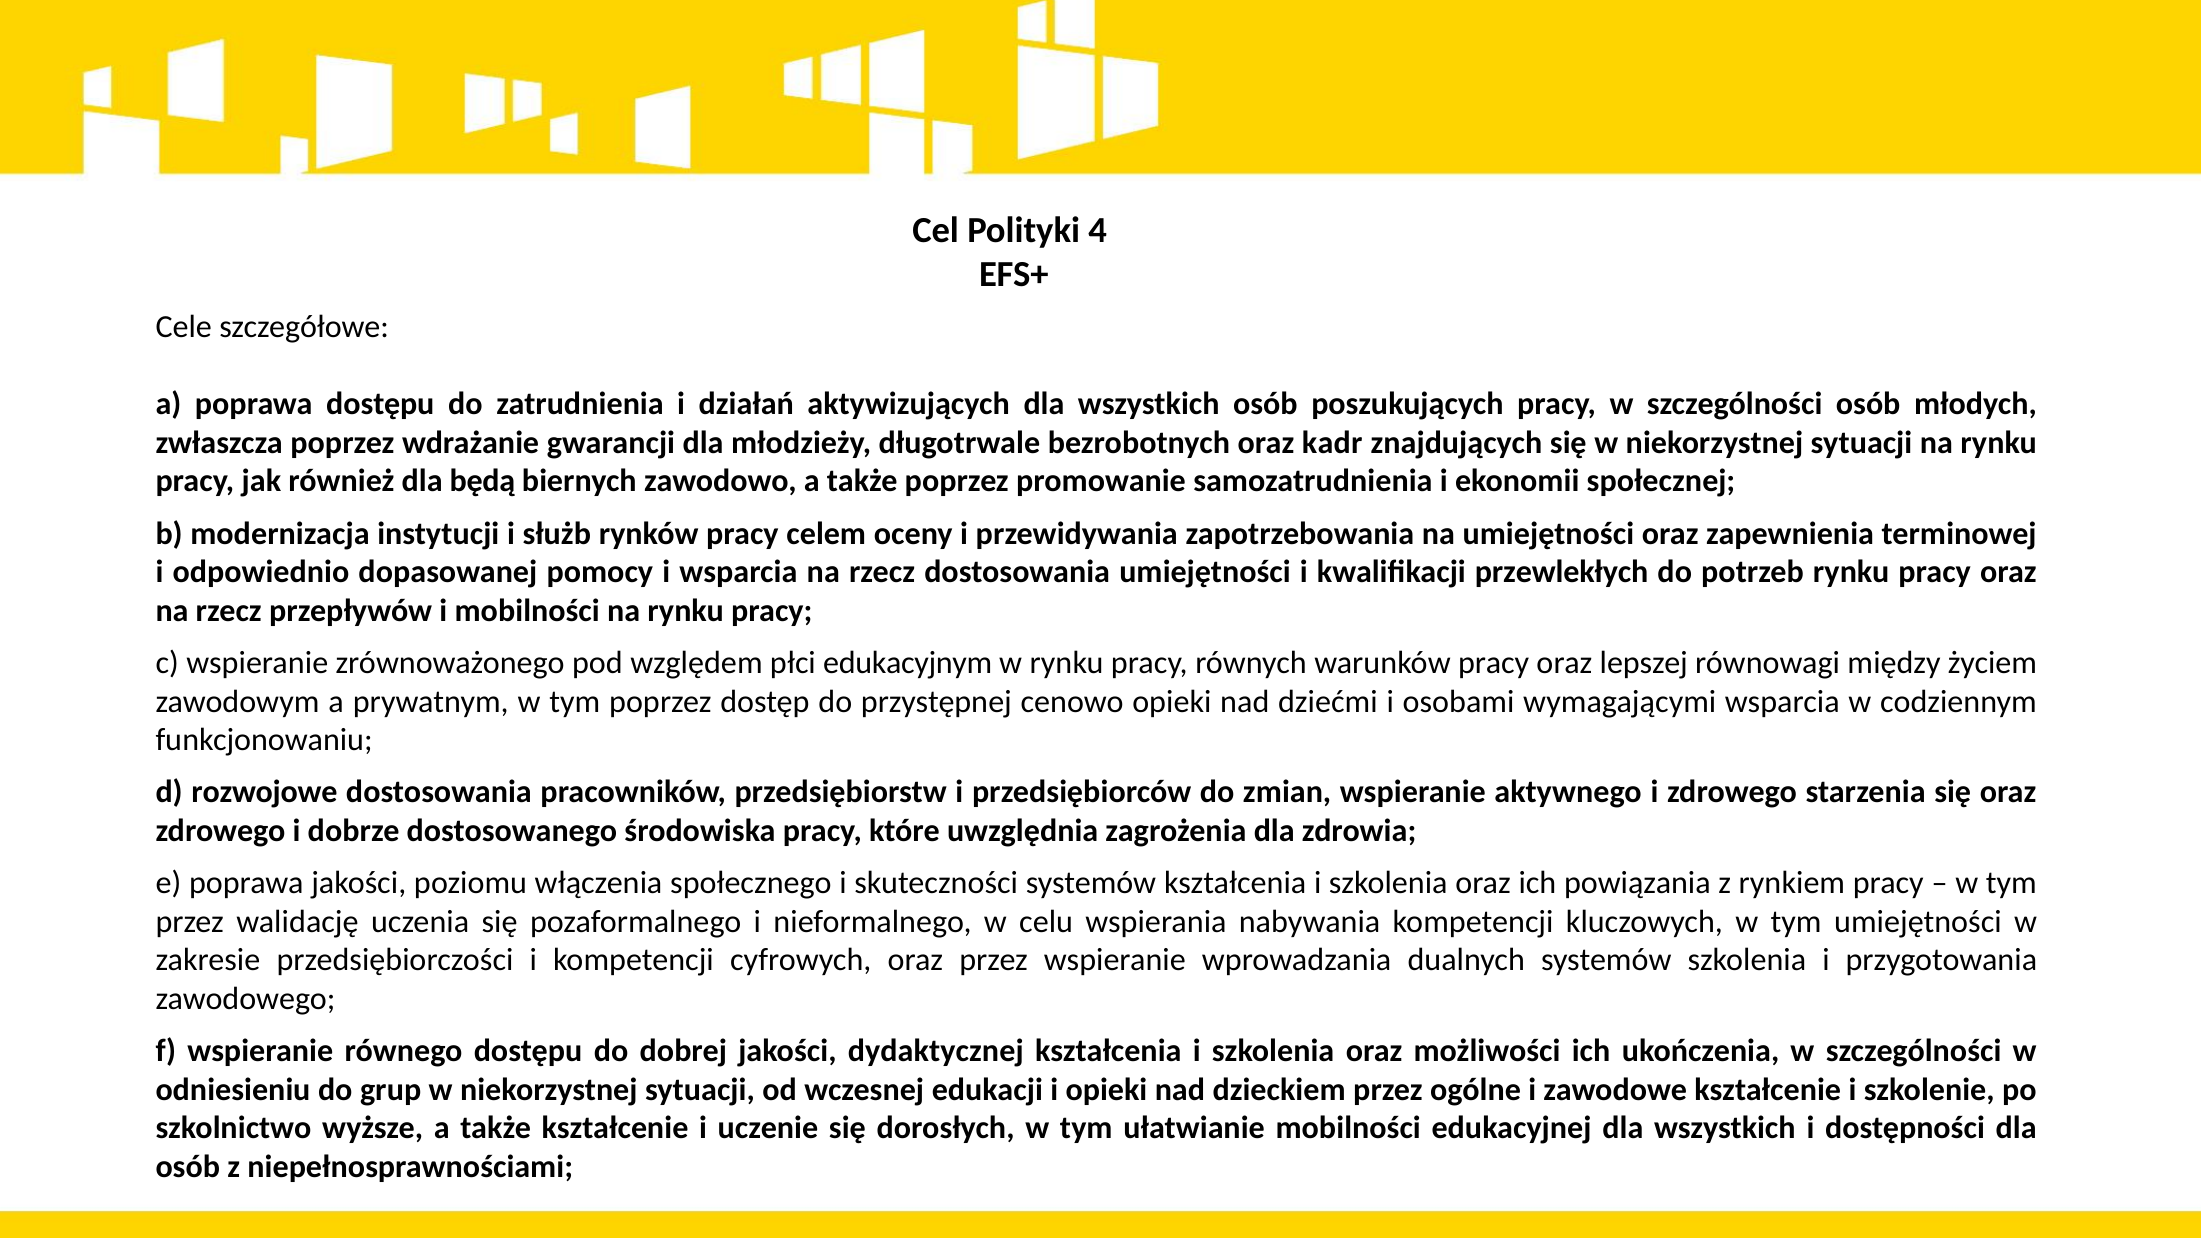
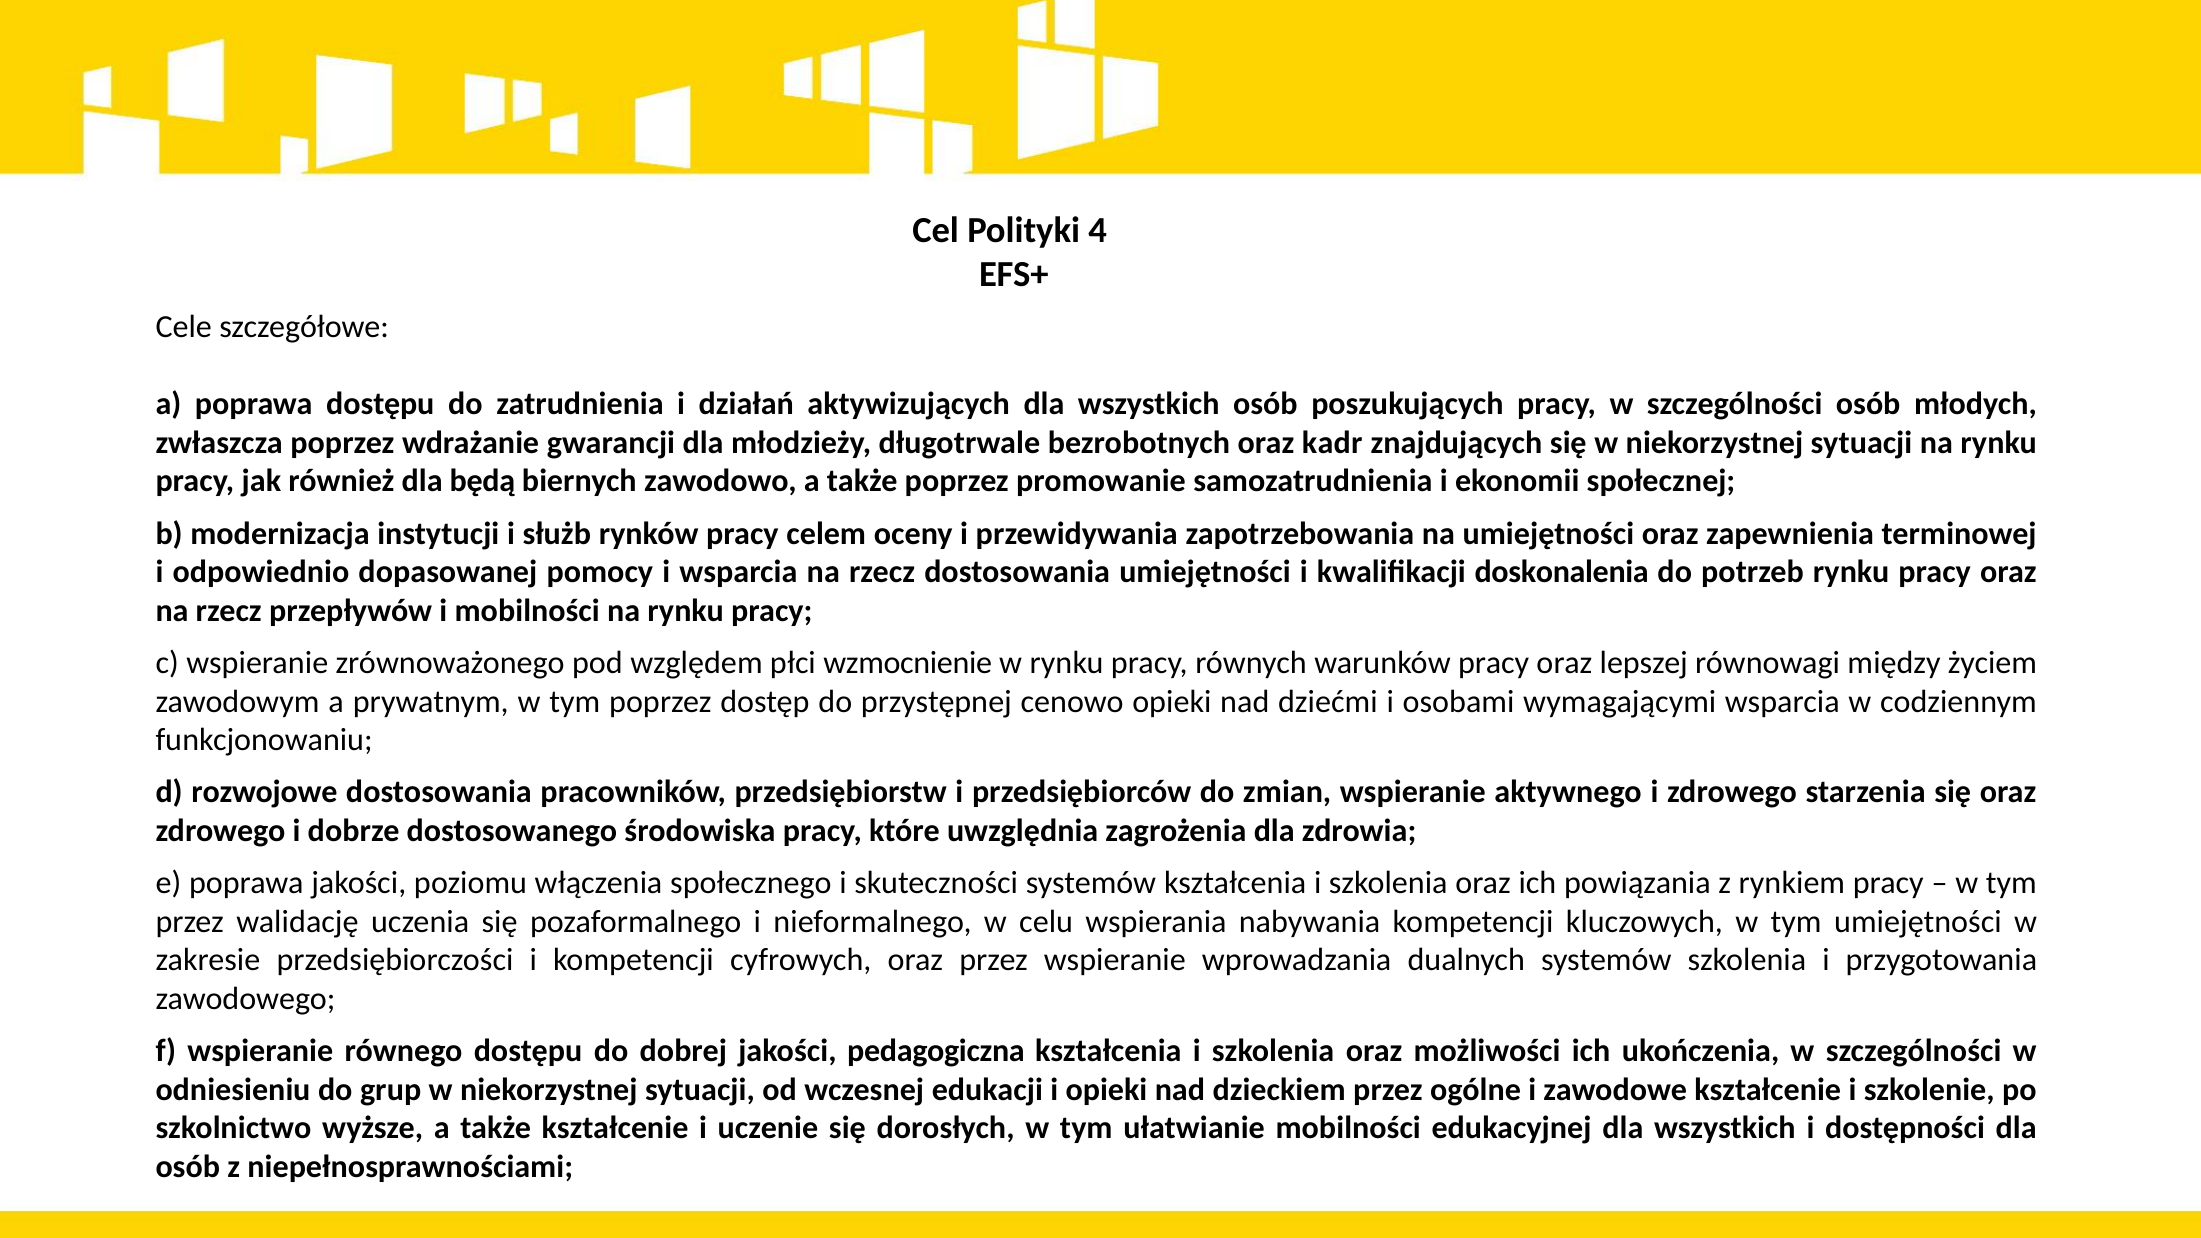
przewlekłych: przewlekłych -> doskonalenia (1562, 572)
edukacyjnym: edukacyjnym -> wzmocnienie (908, 663)
dydaktycznej: dydaktycznej -> pedagogiczna (936, 1051)
